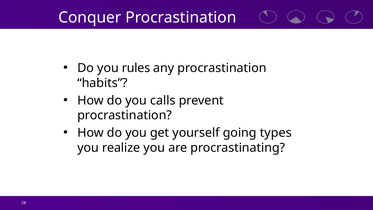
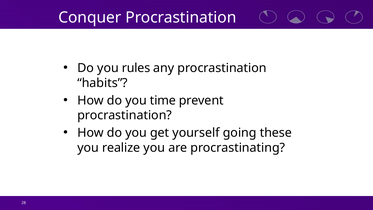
calls: calls -> time (163, 100)
types: types -> these (276, 133)
